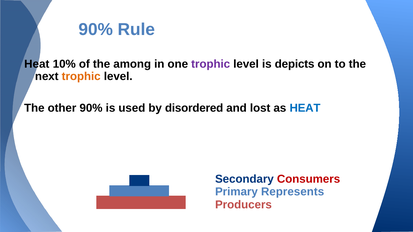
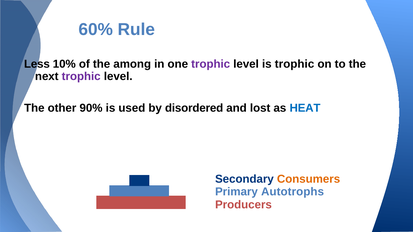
90%: 90% -> 60% (96, 30)
Heat: Heat -> Less (37, 64)
is depicts: depicts -> trophic (295, 64)
trophic colour: orange -> purple (81, 76)
Consumers colour: red -> orange (309, 179)
Represents: Represents -> Autotrophs (293, 192)
